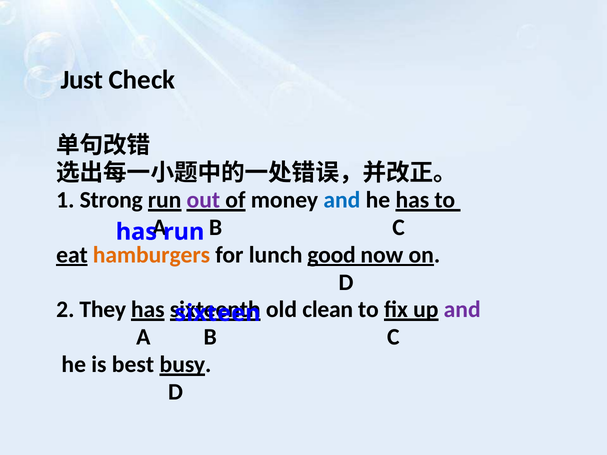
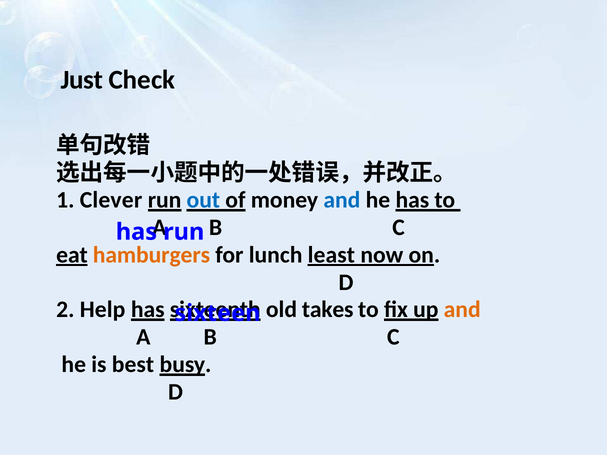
Strong: Strong -> Clever (111, 200)
out colour: purple -> blue (203, 200)
good: good -> least (331, 255)
They: They -> Help (103, 310)
clean: clean -> takes (328, 310)
and colour: purple -> orange (462, 310)
